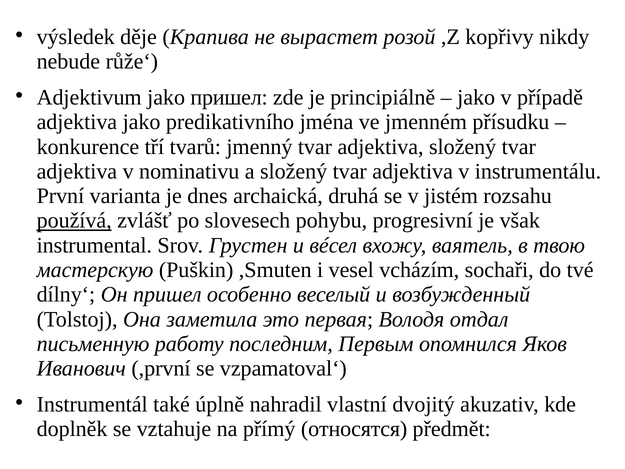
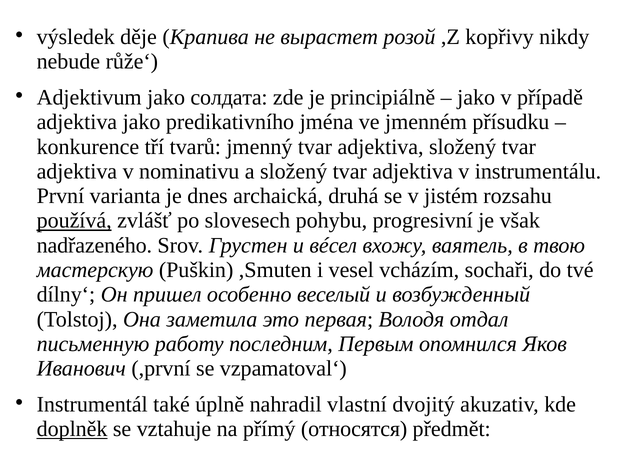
jako пришел: пришел -> солдата (229, 97)
instrumental: instrumental -> nadřazeného (94, 245)
doplněk underline: none -> present (72, 429)
